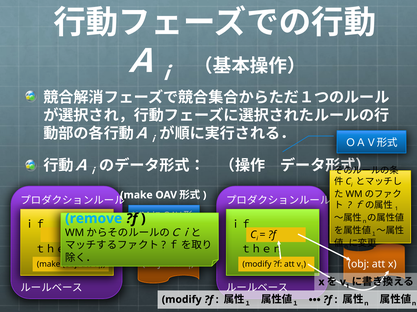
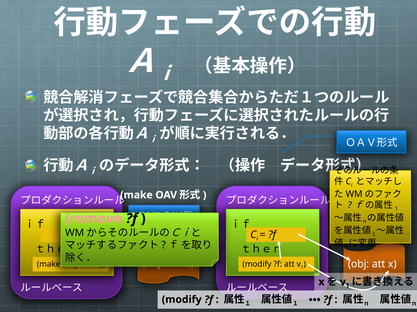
remove colour: light blue -> pink (94, 219)
